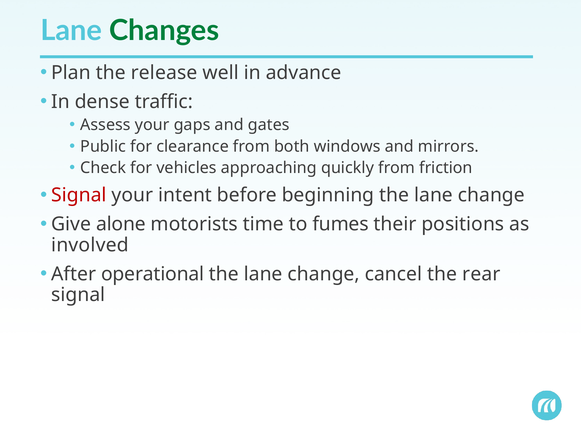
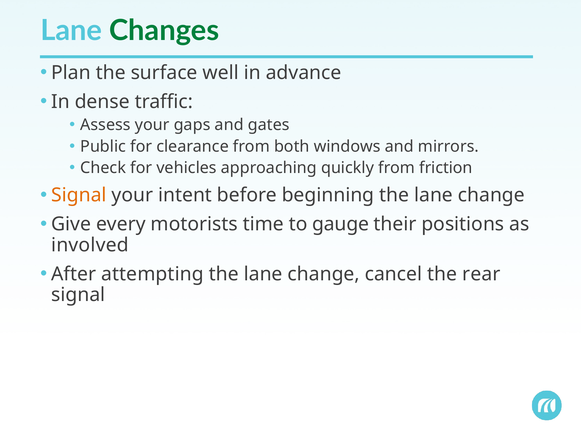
release: release -> surface (164, 73)
Signal colour: red -> orange (79, 195)
alone: alone -> every (121, 224)
fumes: fumes -> gauge (341, 224)
operational: operational -> attempting (152, 274)
